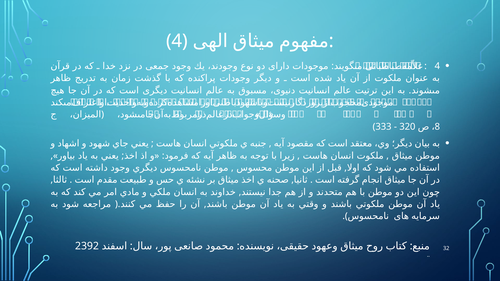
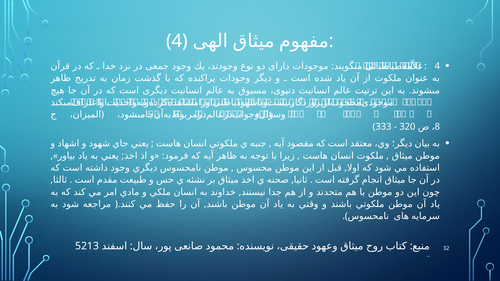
2392: 2392 -> 5213 (87, 246)
